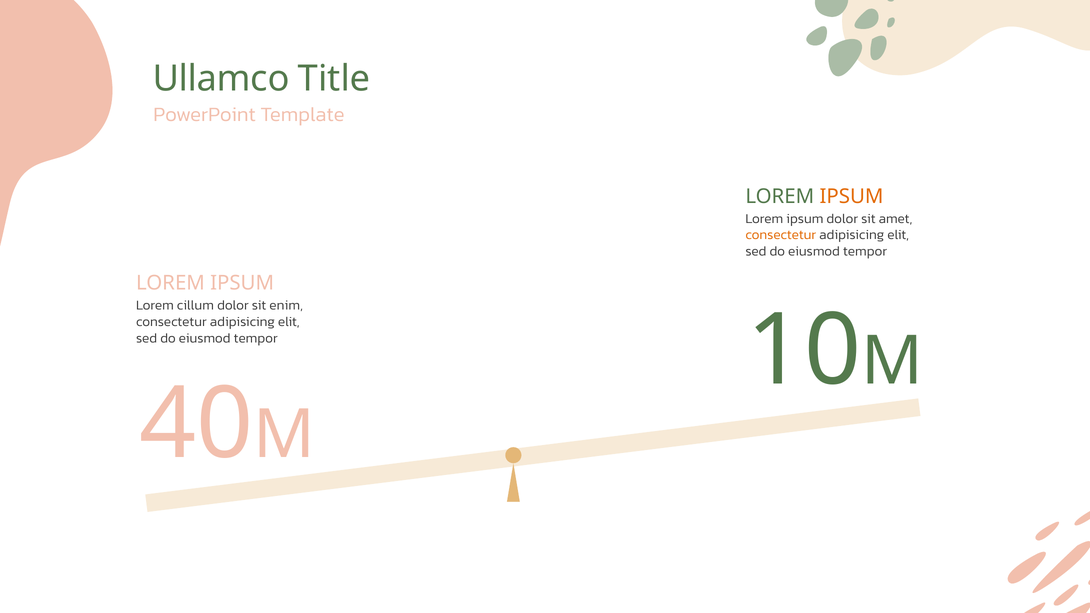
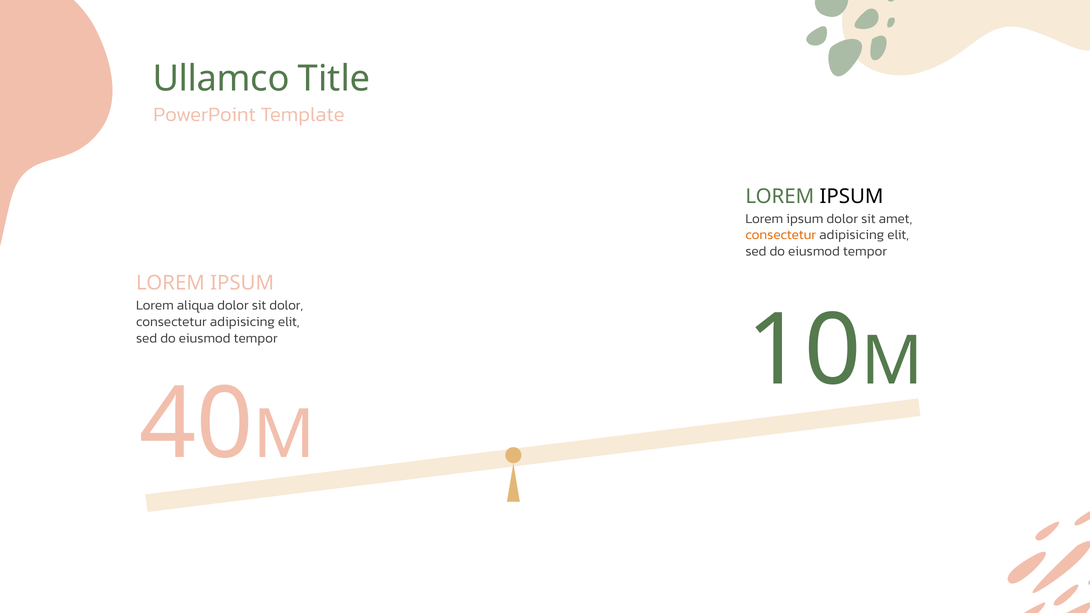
IPSUM colour: orange -> black (852, 196)
cillum: cillum -> aliqua (196, 305)
sit enim: enim -> dolor (286, 305)
